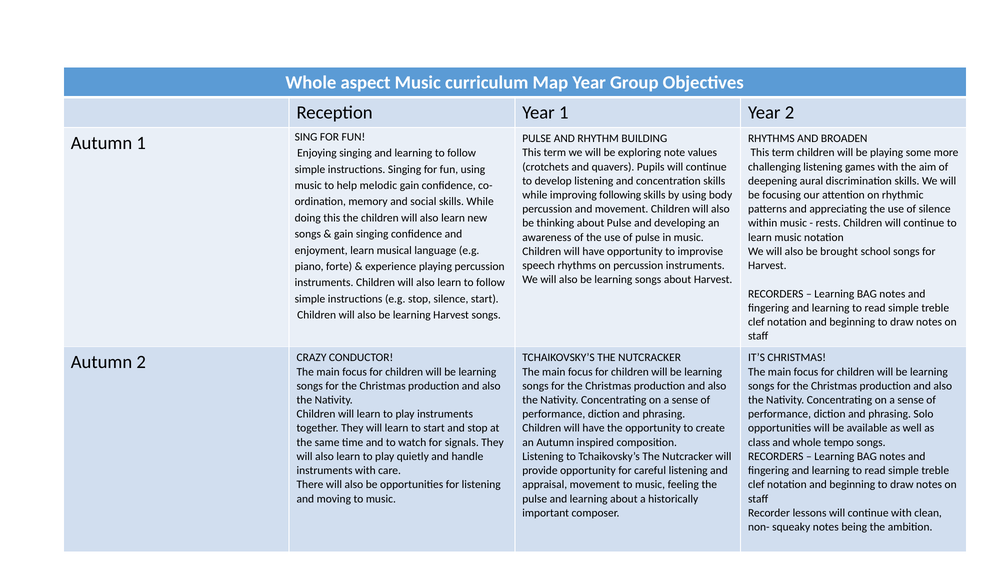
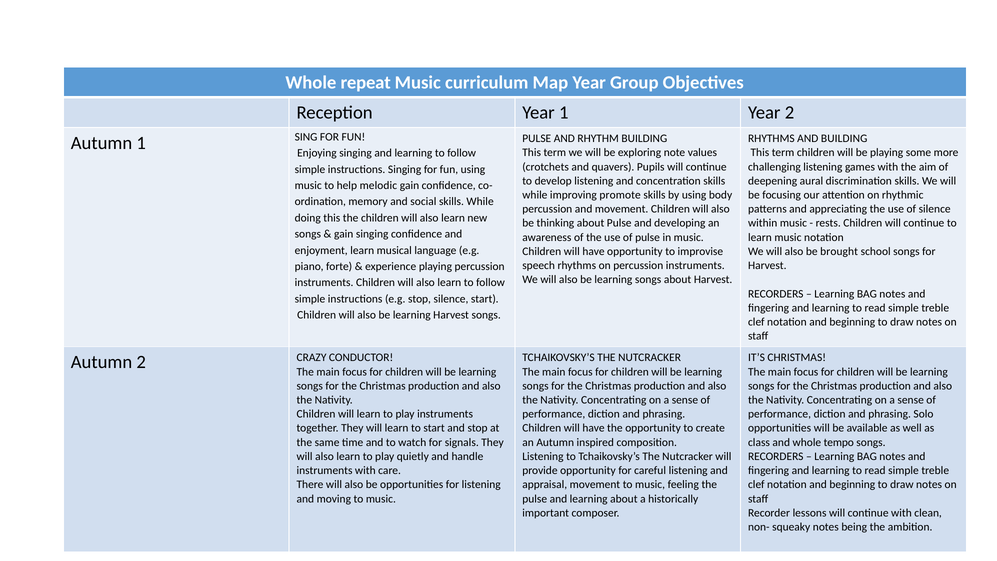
aspect: aspect -> repeat (366, 82)
AND BROADEN: BROADEN -> BUILDING (844, 139)
following: following -> promote (620, 195)
